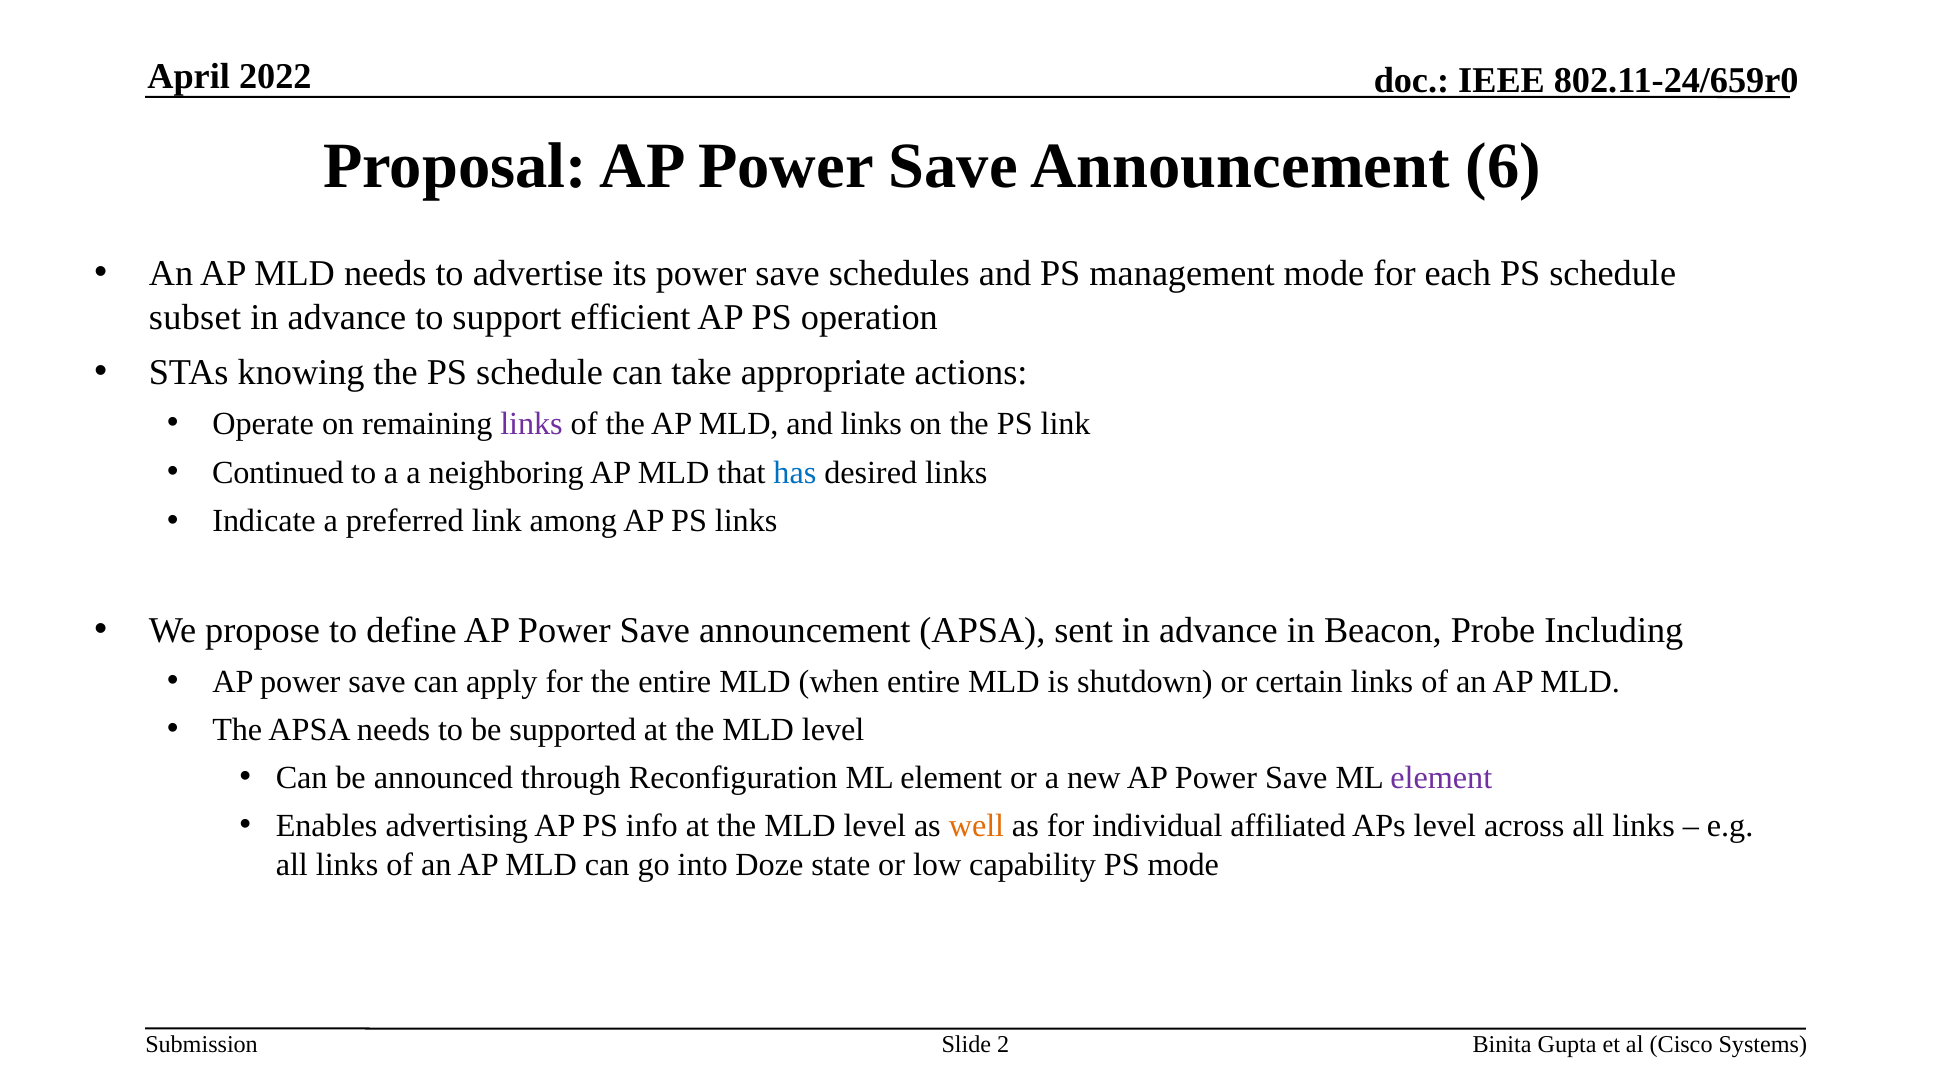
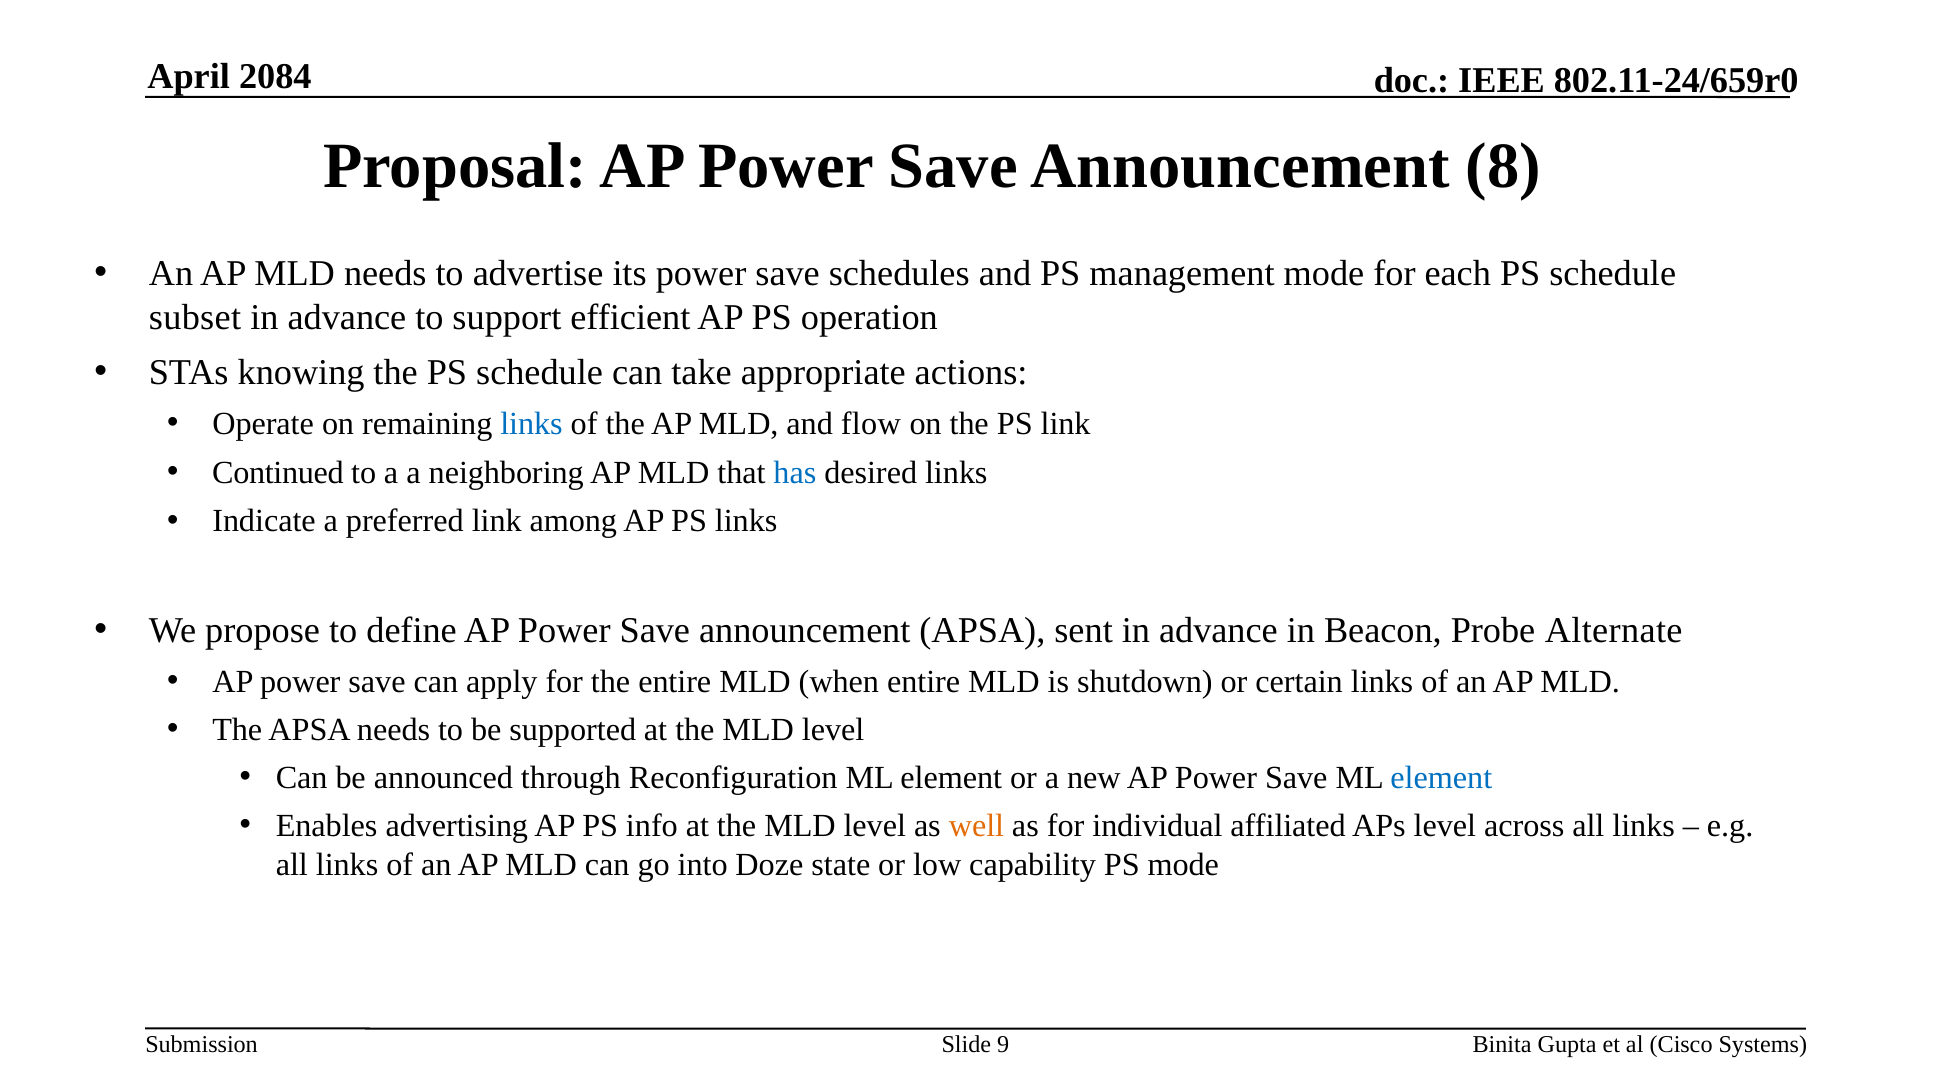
2022: 2022 -> 2084 (275, 77)
6: 6 -> 8 (1503, 166)
links colour: purple -> blue (532, 424)
and links: links -> flow (871, 424)
Including: Including -> Alternate (1614, 630)
element colour: purple -> blue (1441, 778)
2: 2 -> 9 (1003, 1044)
